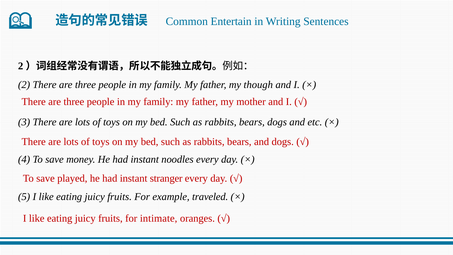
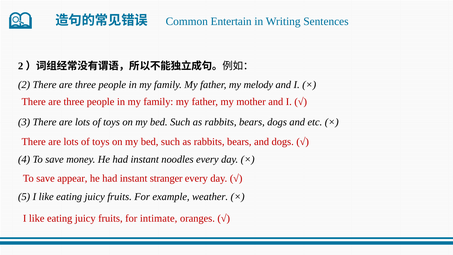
though: though -> melody (258, 85)
played: played -> appear (72, 178)
traveled: traveled -> weather (210, 197)
